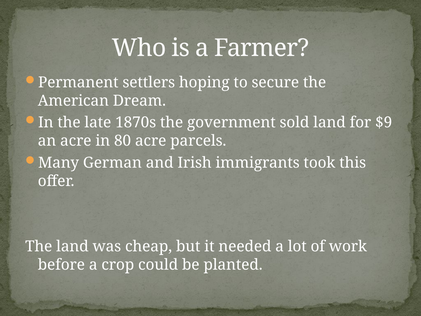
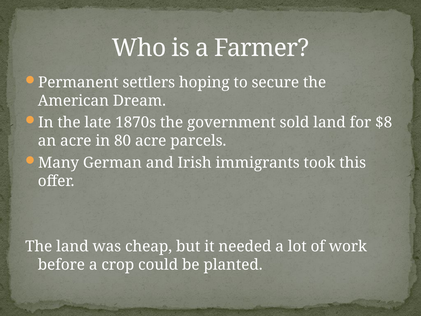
$9: $9 -> $8 (384, 123)
